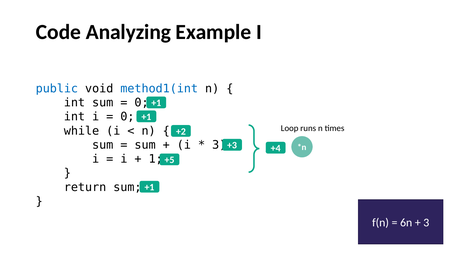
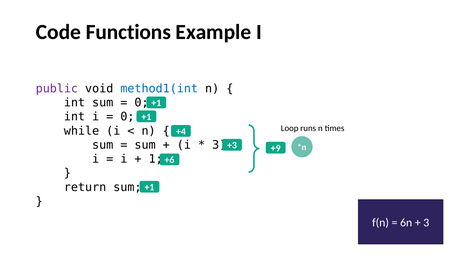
Analyzing: Analyzing -> Functions (128, 32)
public colour: blue -> purple (57, 89)
+2: +2 -> +4 (181, 131)
+4: +4 -> +9 (276, 148)
+5: +5 -> +6 (169, 160)
